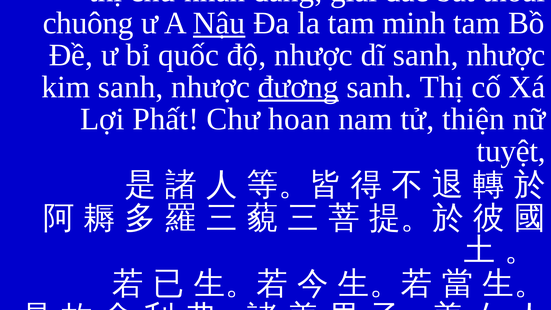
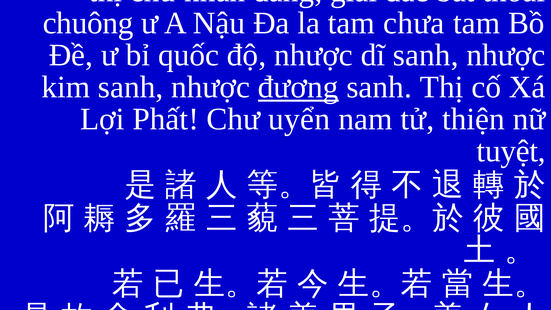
Nậu underline: present -> none (219, 23)
minh: minh -> chưa (414, 23)
hoan: hoan -> uyển (299, 119)
